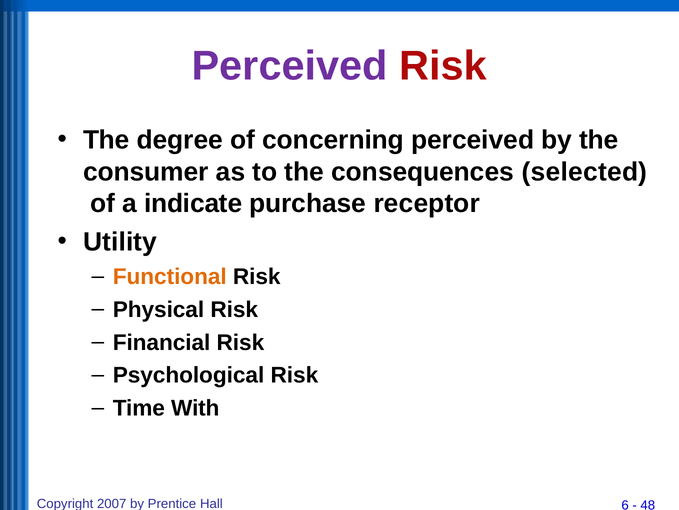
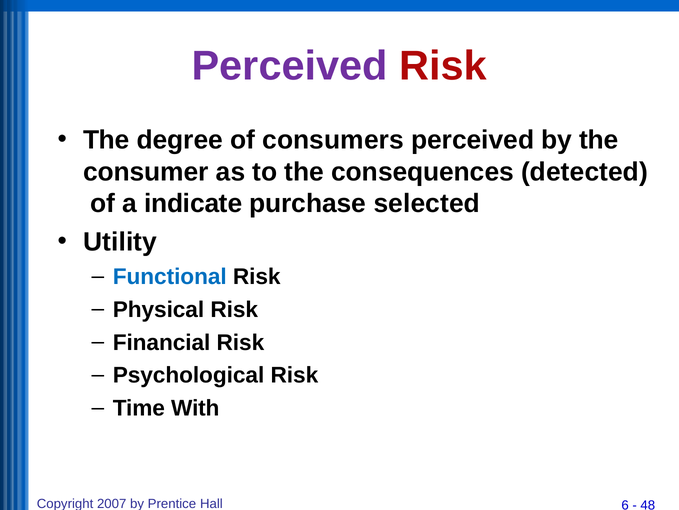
concerning: concerning -> consumers (333, 140)
selected: selected -> detected (585, 172)
receptor: receptor -> selected (427, 203)
Functional colour: orange -> blue (170, 276)
